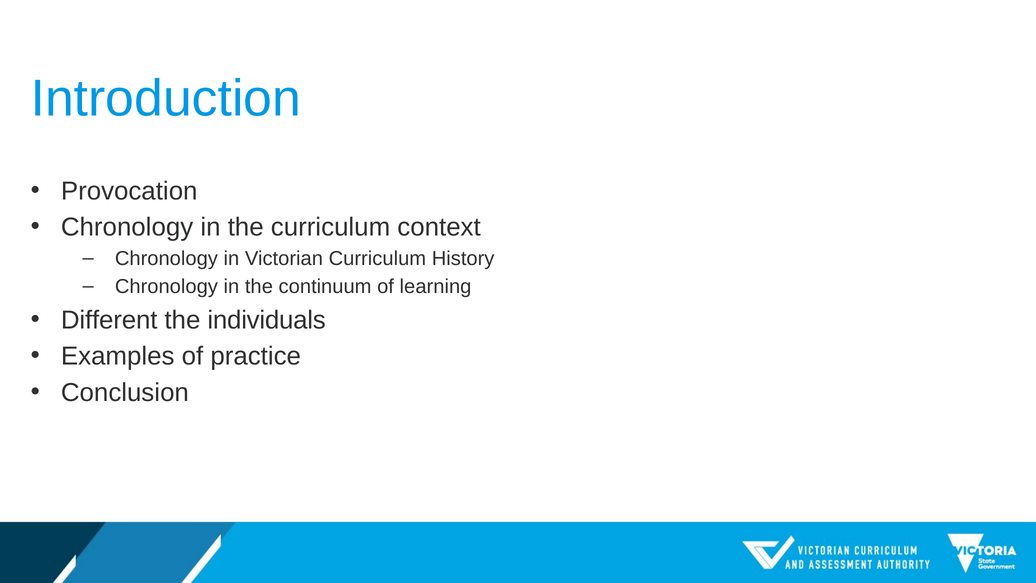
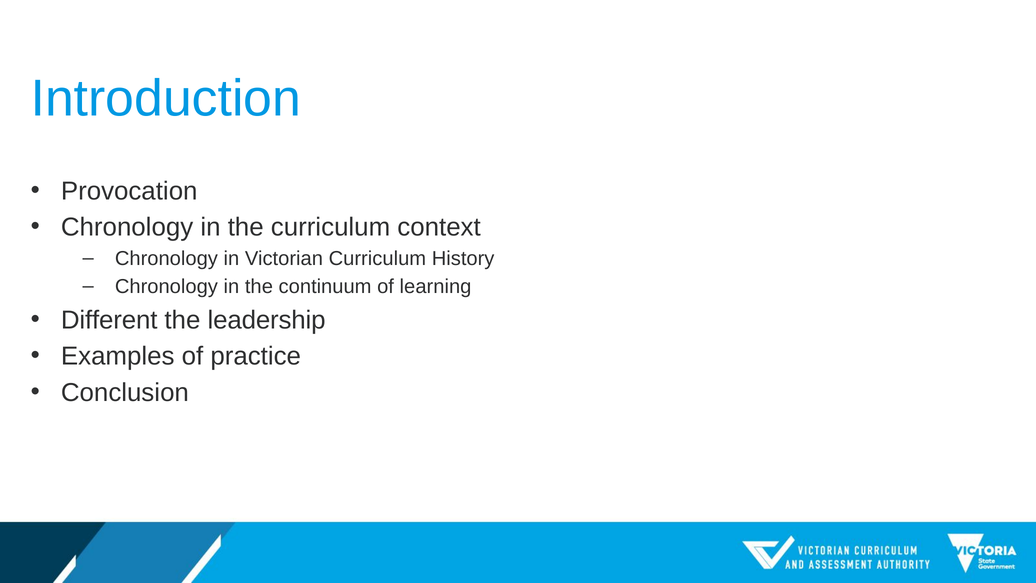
individuals: individuals -> leadership (267, 320)
